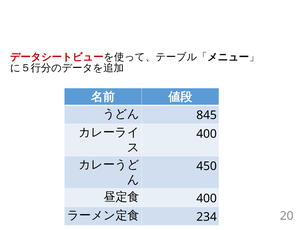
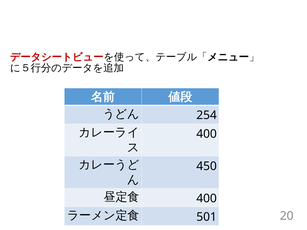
845: 845 -> 254 (207, 115)
234: 234 -> 501 (207, 217)
